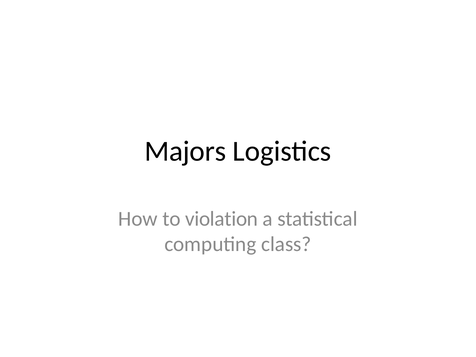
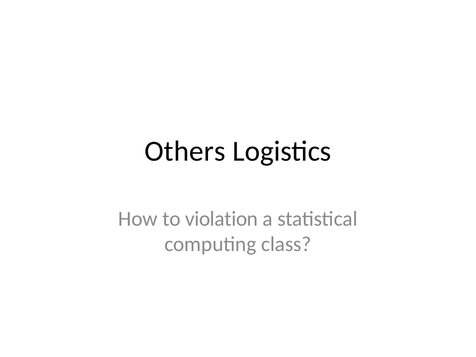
Majors: Majors -> Others (185, 151)
